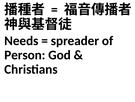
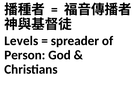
Needs: Needs -> Levels (21, 40)
